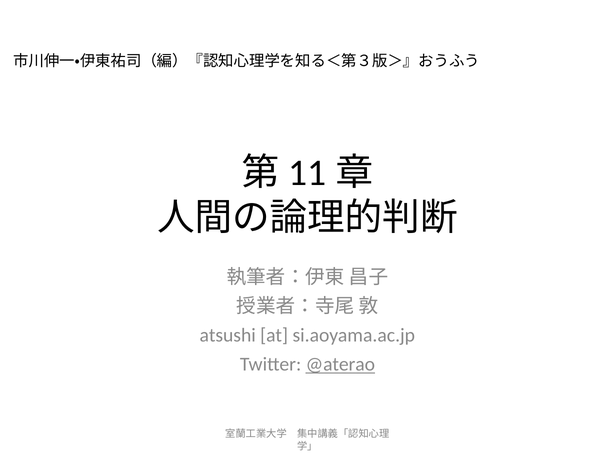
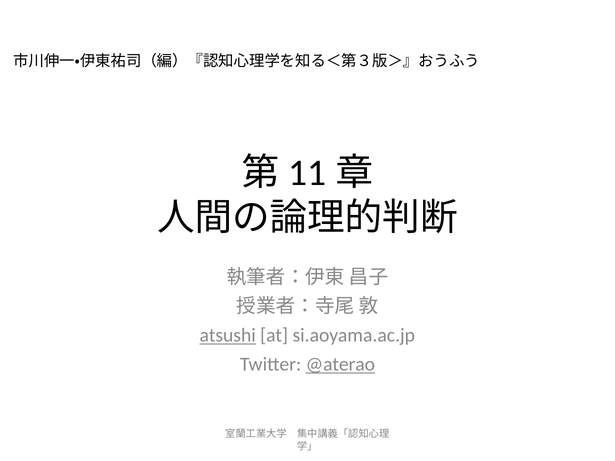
atsushi underline: none -> present (228, 336)
